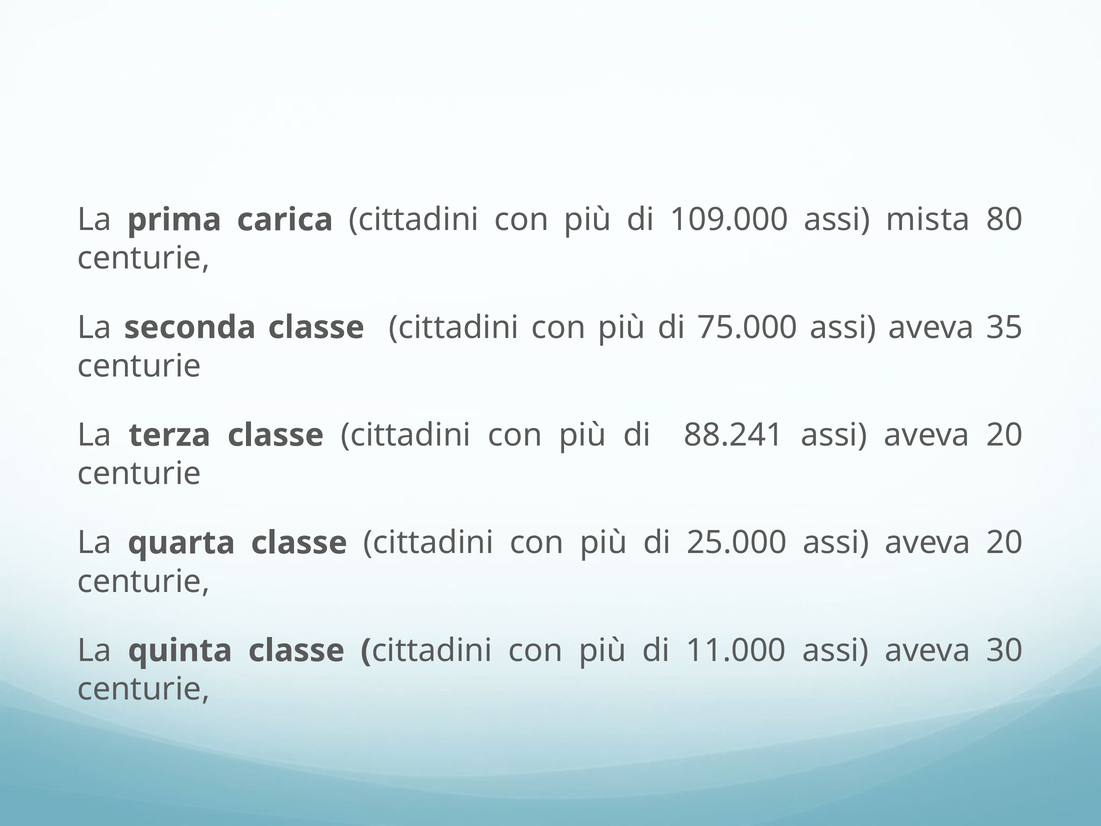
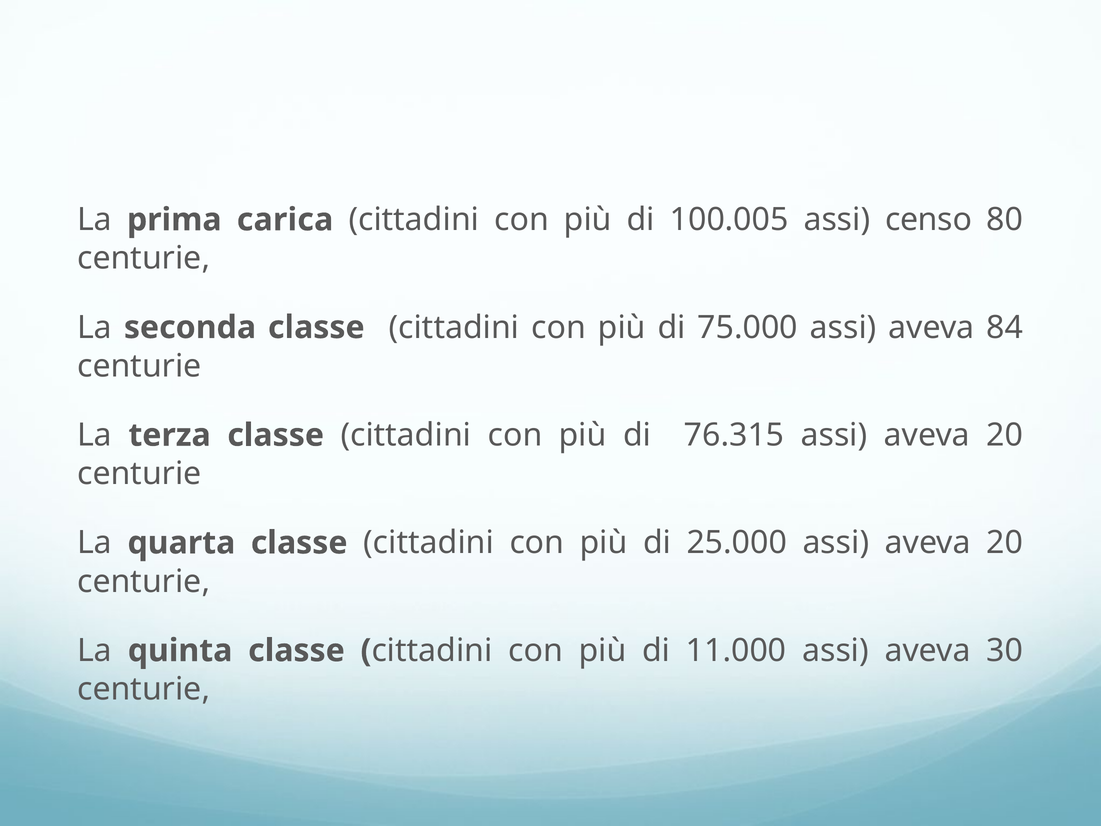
109.000: 109.000 -> 100.005 (729, 220)
mista: mista -> censo (928, 220)
35: 35 -> 84 (1005, 327)
88.241: 88.241 -> 76.315 (734, 435)
